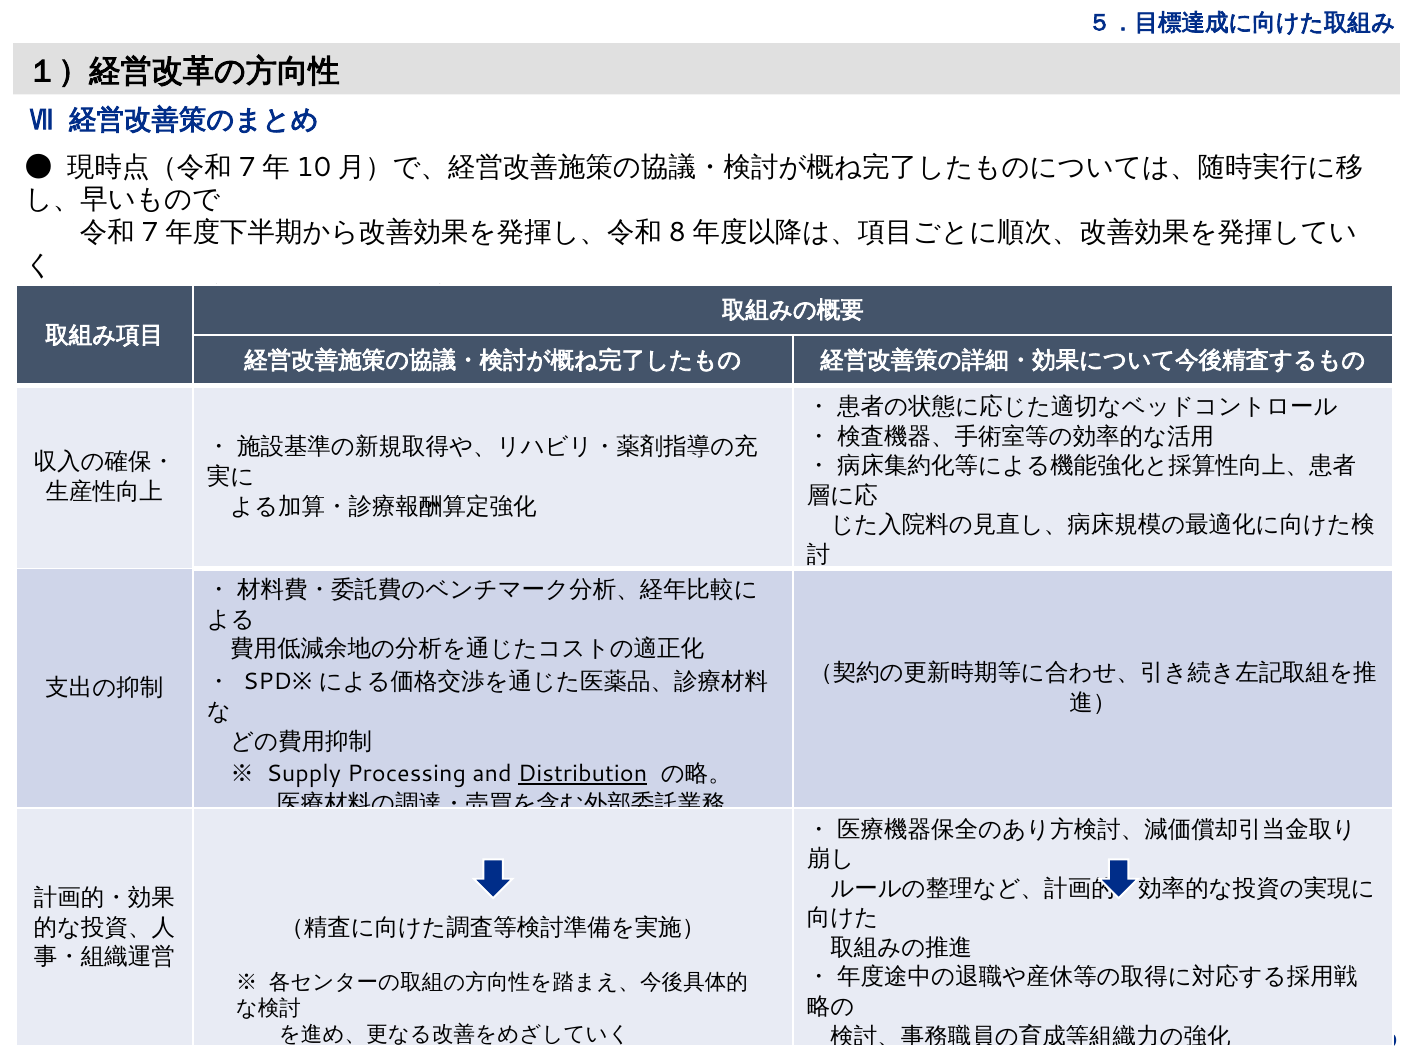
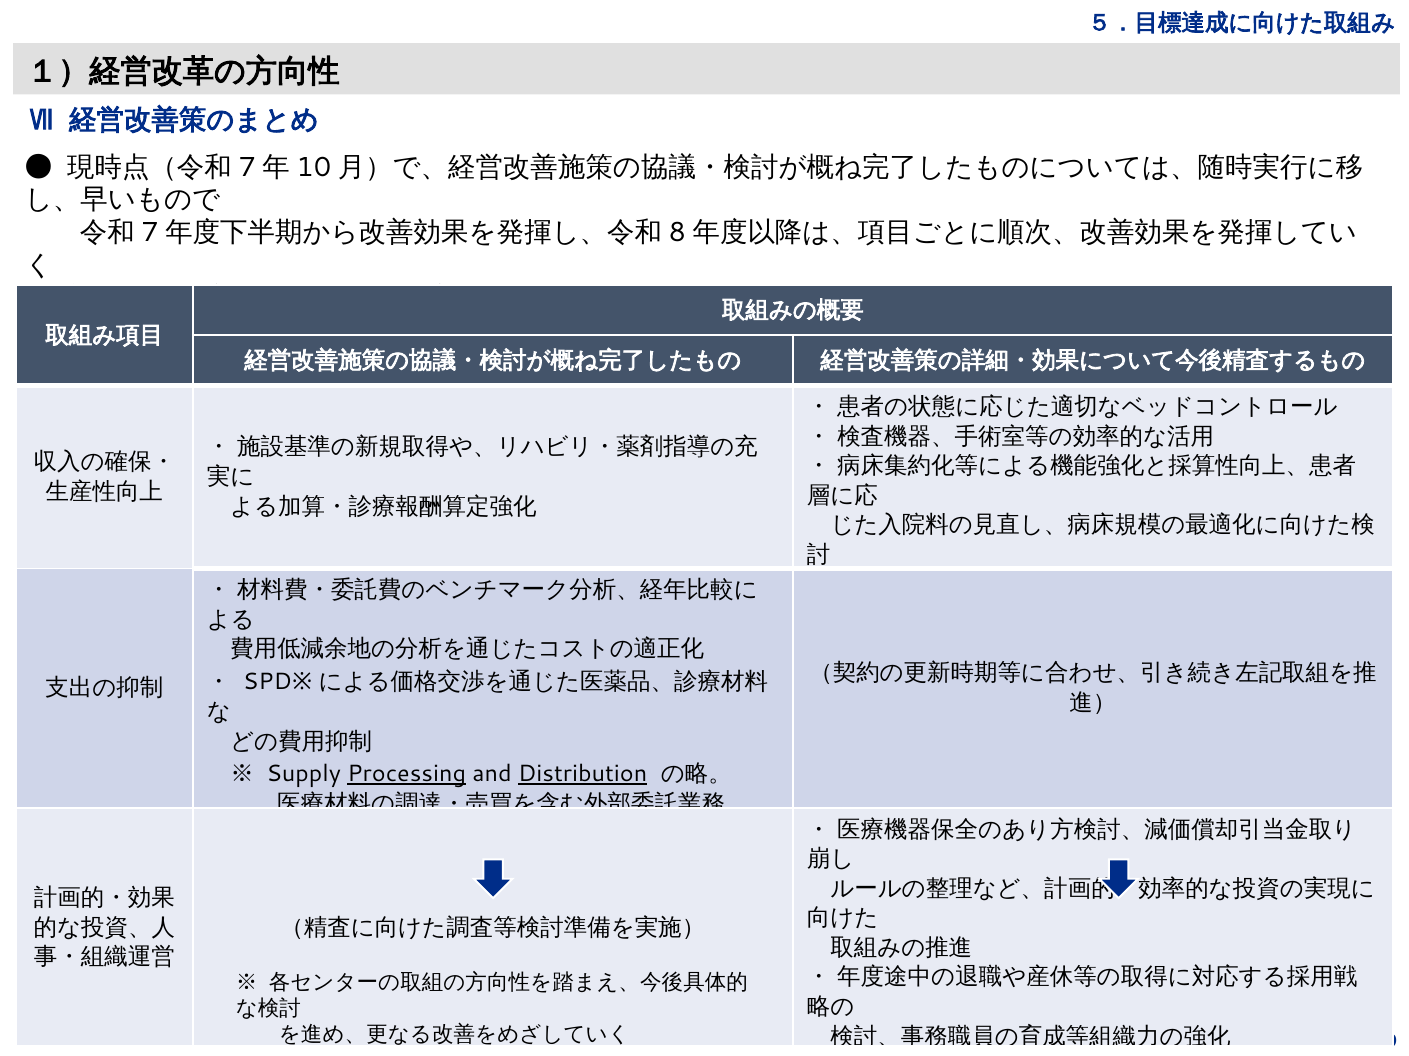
Processing underline: none -> present (407, 775)
